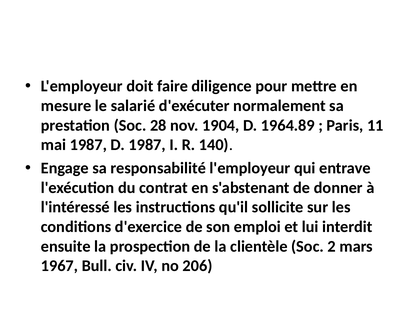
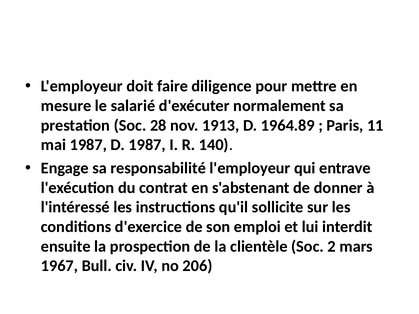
1904: 1904 -> 1913 (221, 125)
